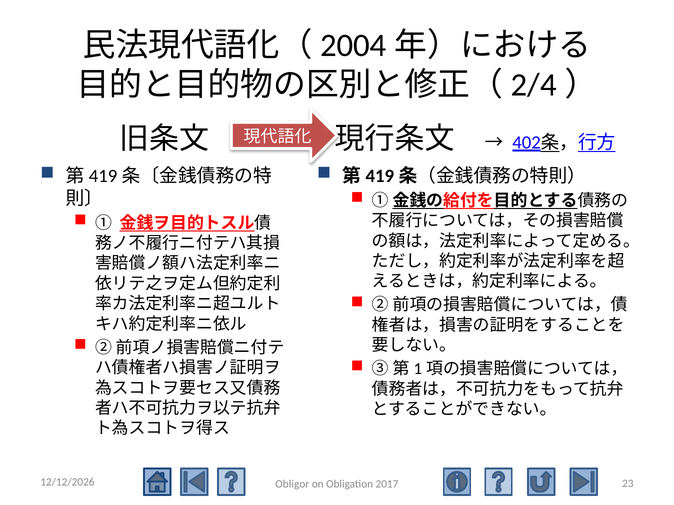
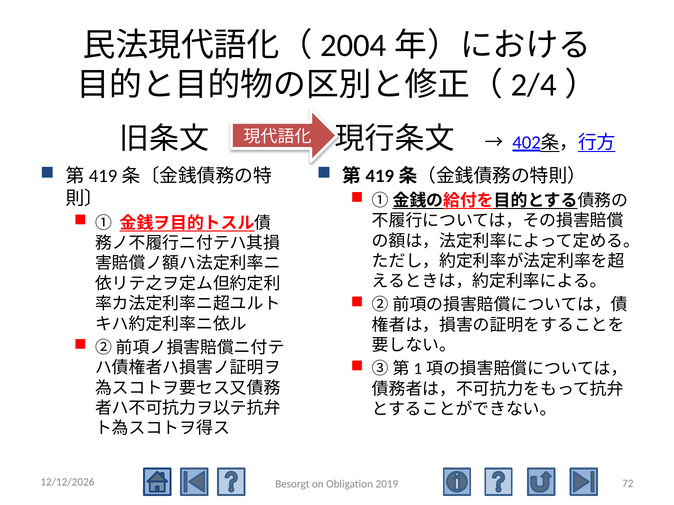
23: 23 -> 72 (628, 484)
Obligor: Obligor -> Besorgt (292, 484)
2017: 2017 -> 2019 (387, 484)
